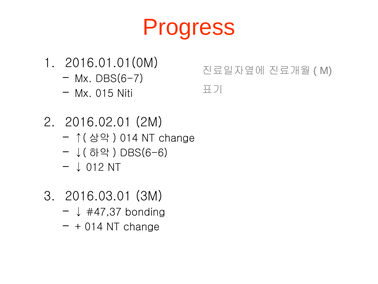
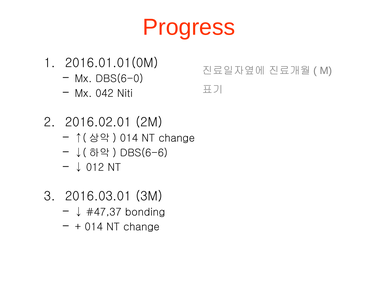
DBS(6-7: DBS(6-7 -> DBS(6-0 (119, 79)
015: 015 -> 042 (104, 93)
